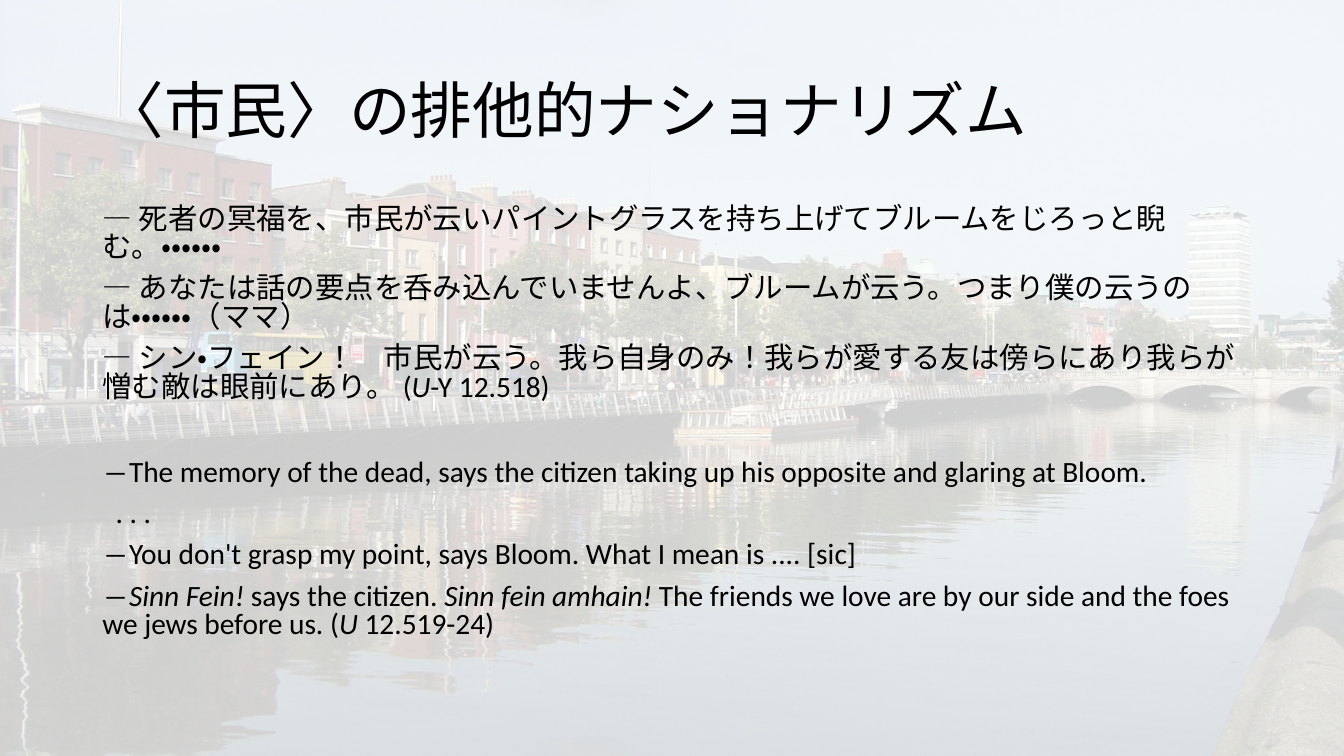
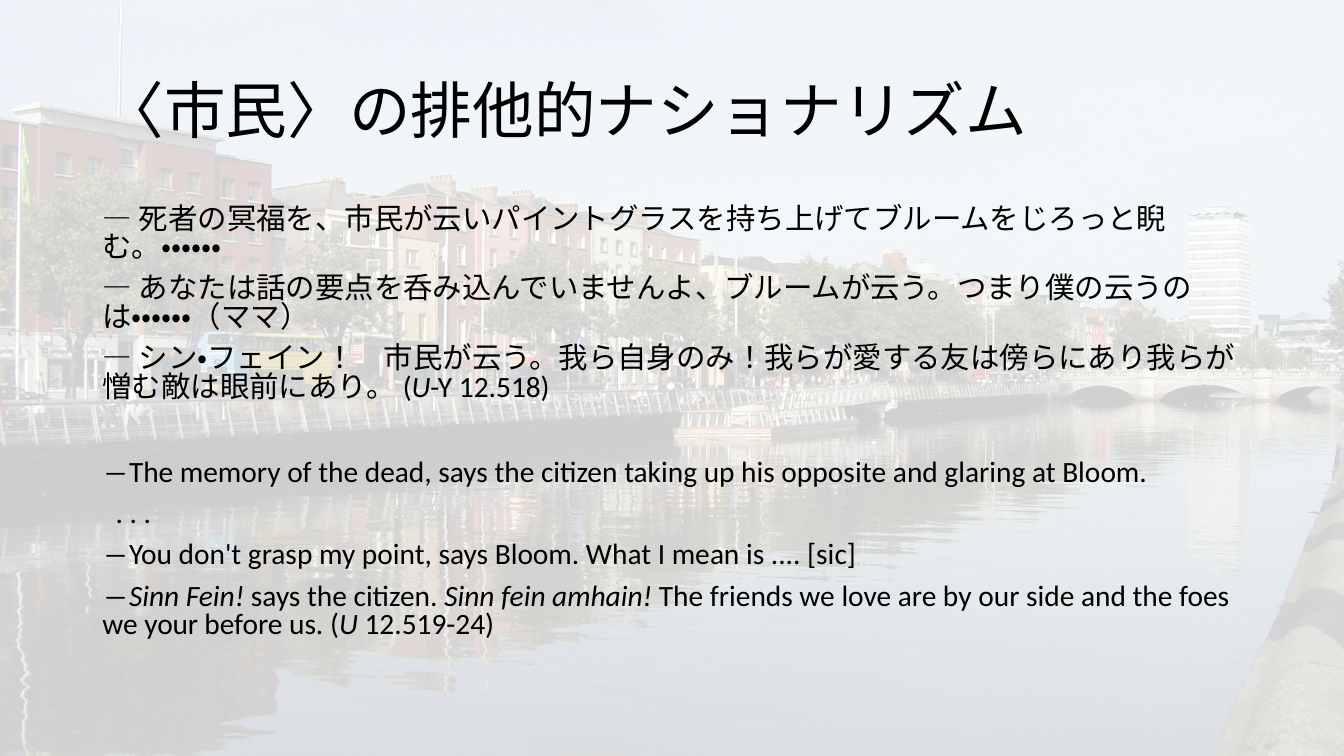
jews: jews -> your (171, 625)
